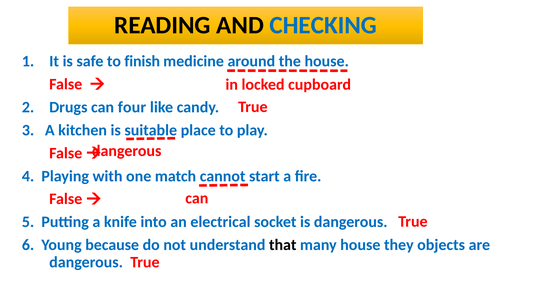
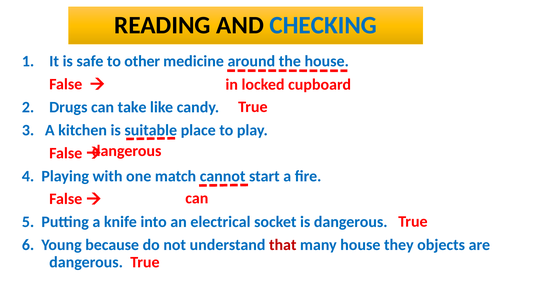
finish: finish -> other (142, 61)
four: four -> take (132, 107)
that colour: black -> red (283, 245)
